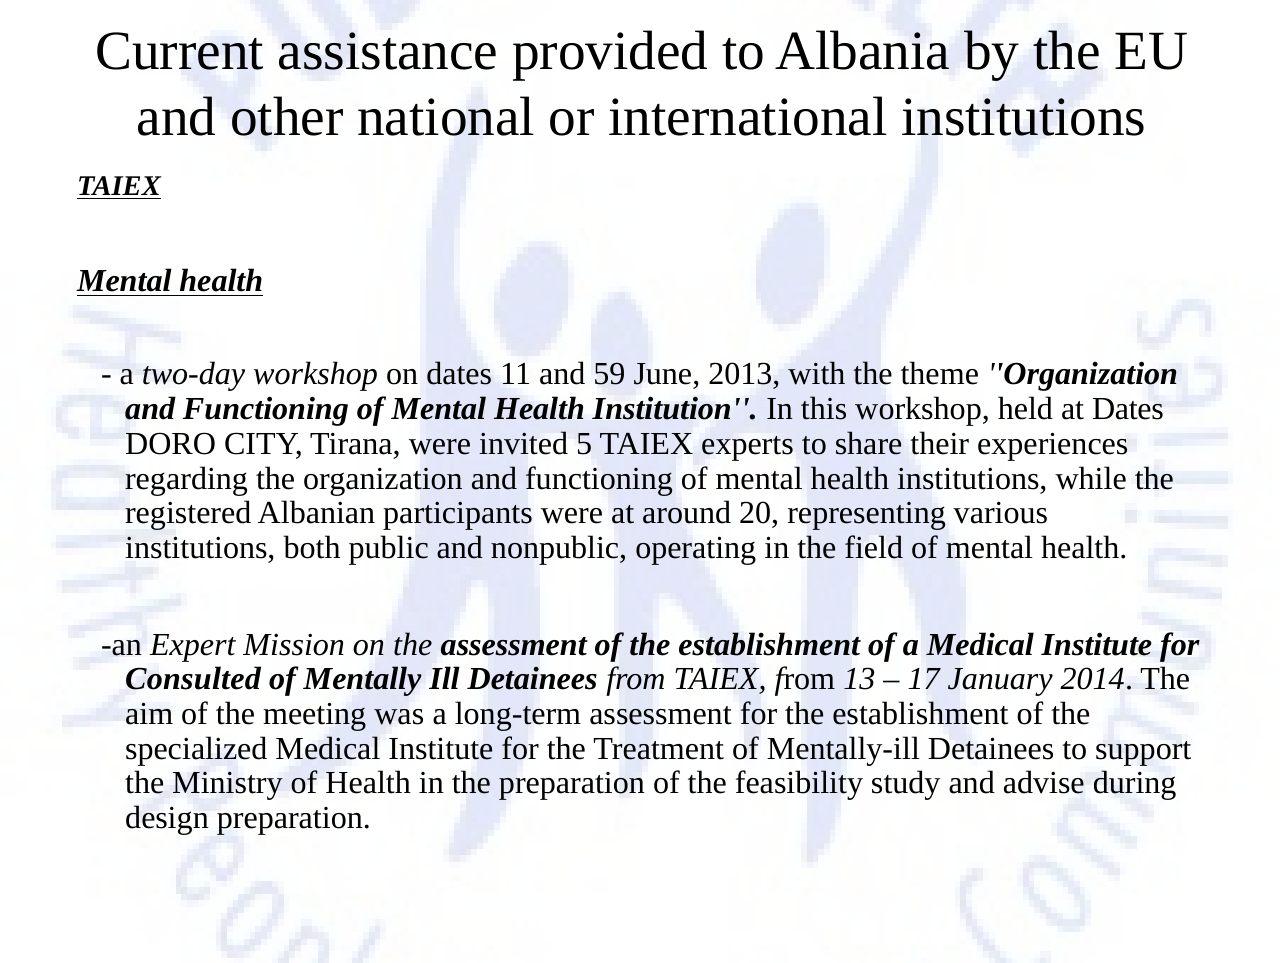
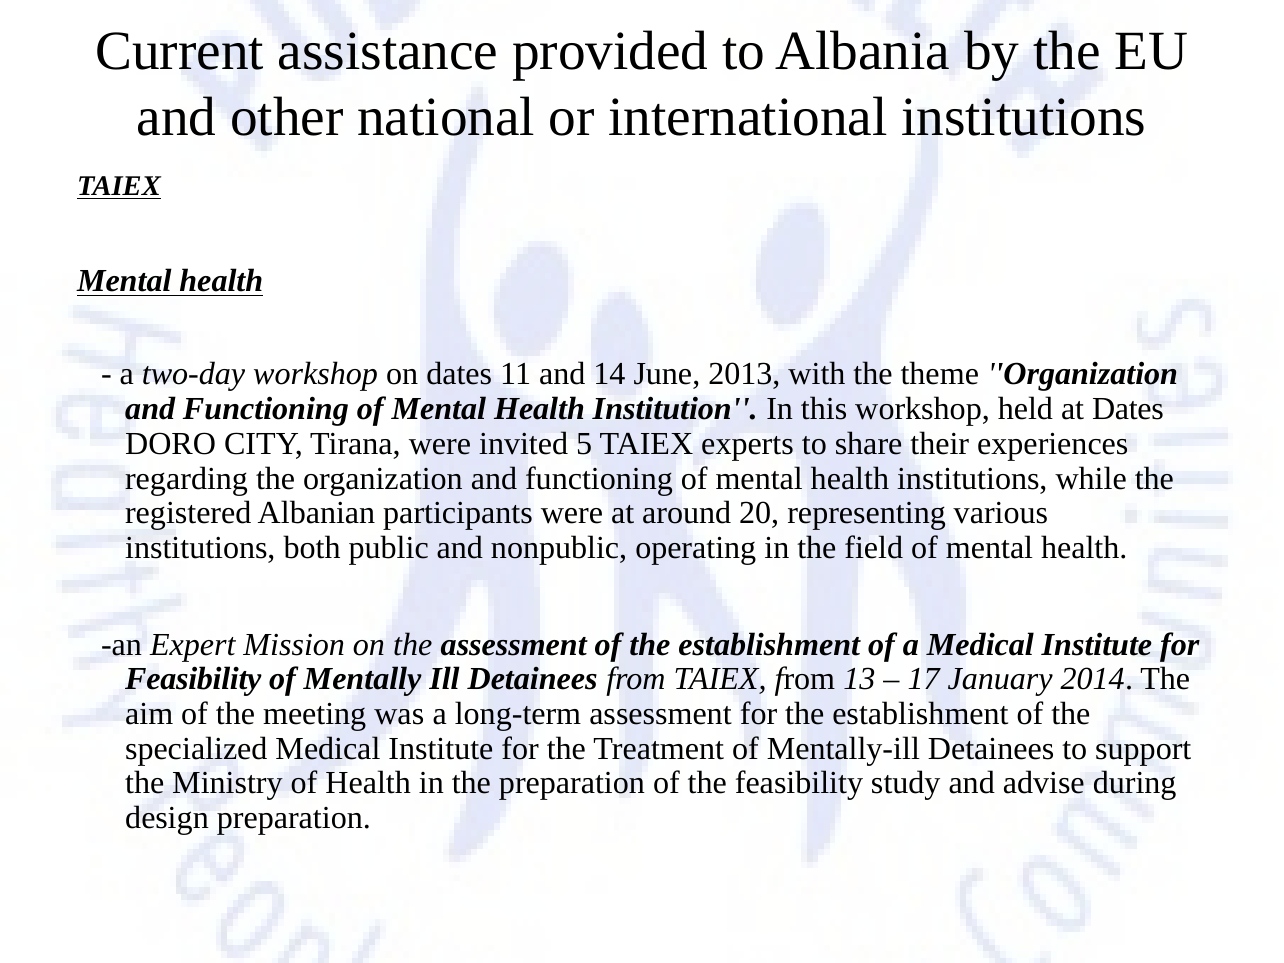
59: 59 -> 14 (609, 374)
Consulted: Consulted -> Feasibility (193, 679)
